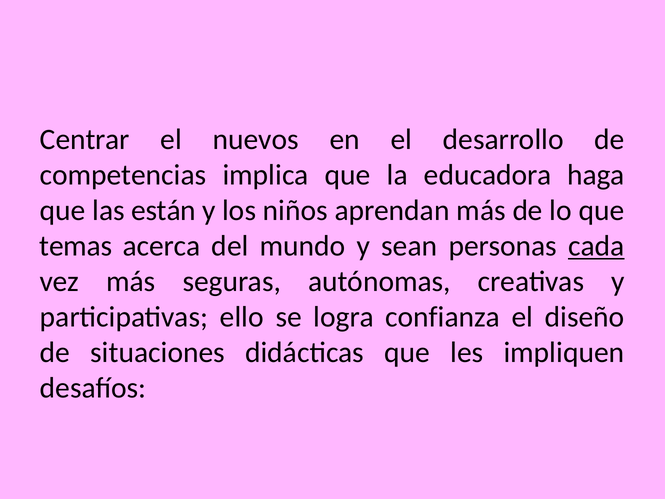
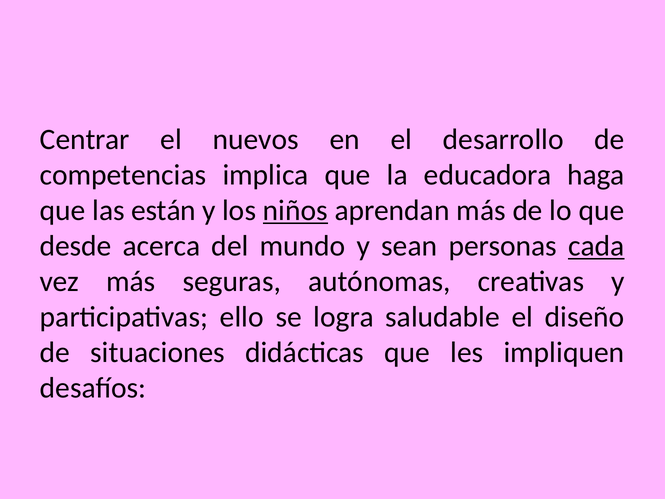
niños underline: none -> present (295, 210)
temas: temas -> desde (76, 246)
confianza: confianza -> saludable (443, 317)
